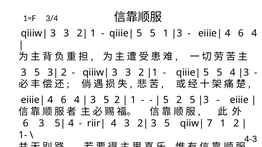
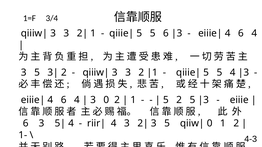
5 1: 1 -> 6 (166, 33)
5: 5 -> 0 (106, 100)
7: 7 -> 0 (210, 124)
